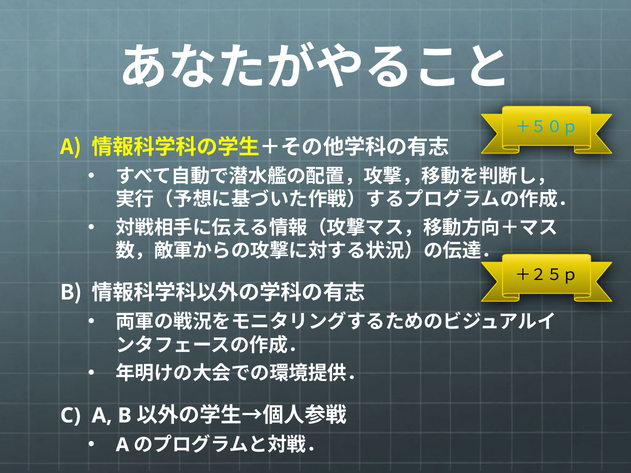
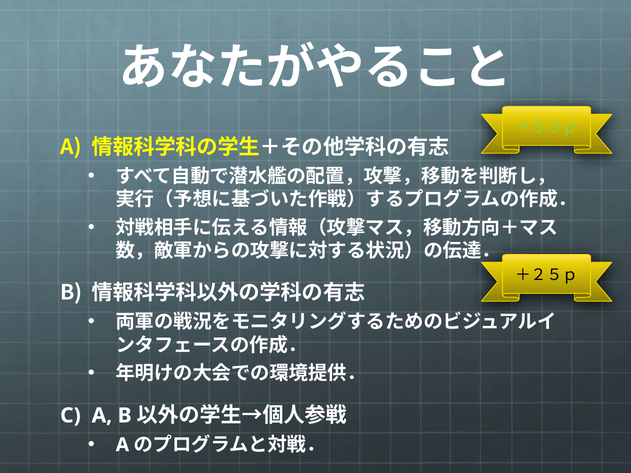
＋５０ｐ colour: light blue -> light green (547, 127)
